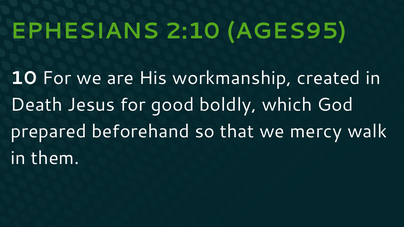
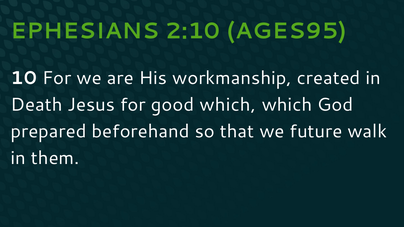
good boldly: boldly -> which (228, 105)
mercy: mercy -> future (316, 131)
